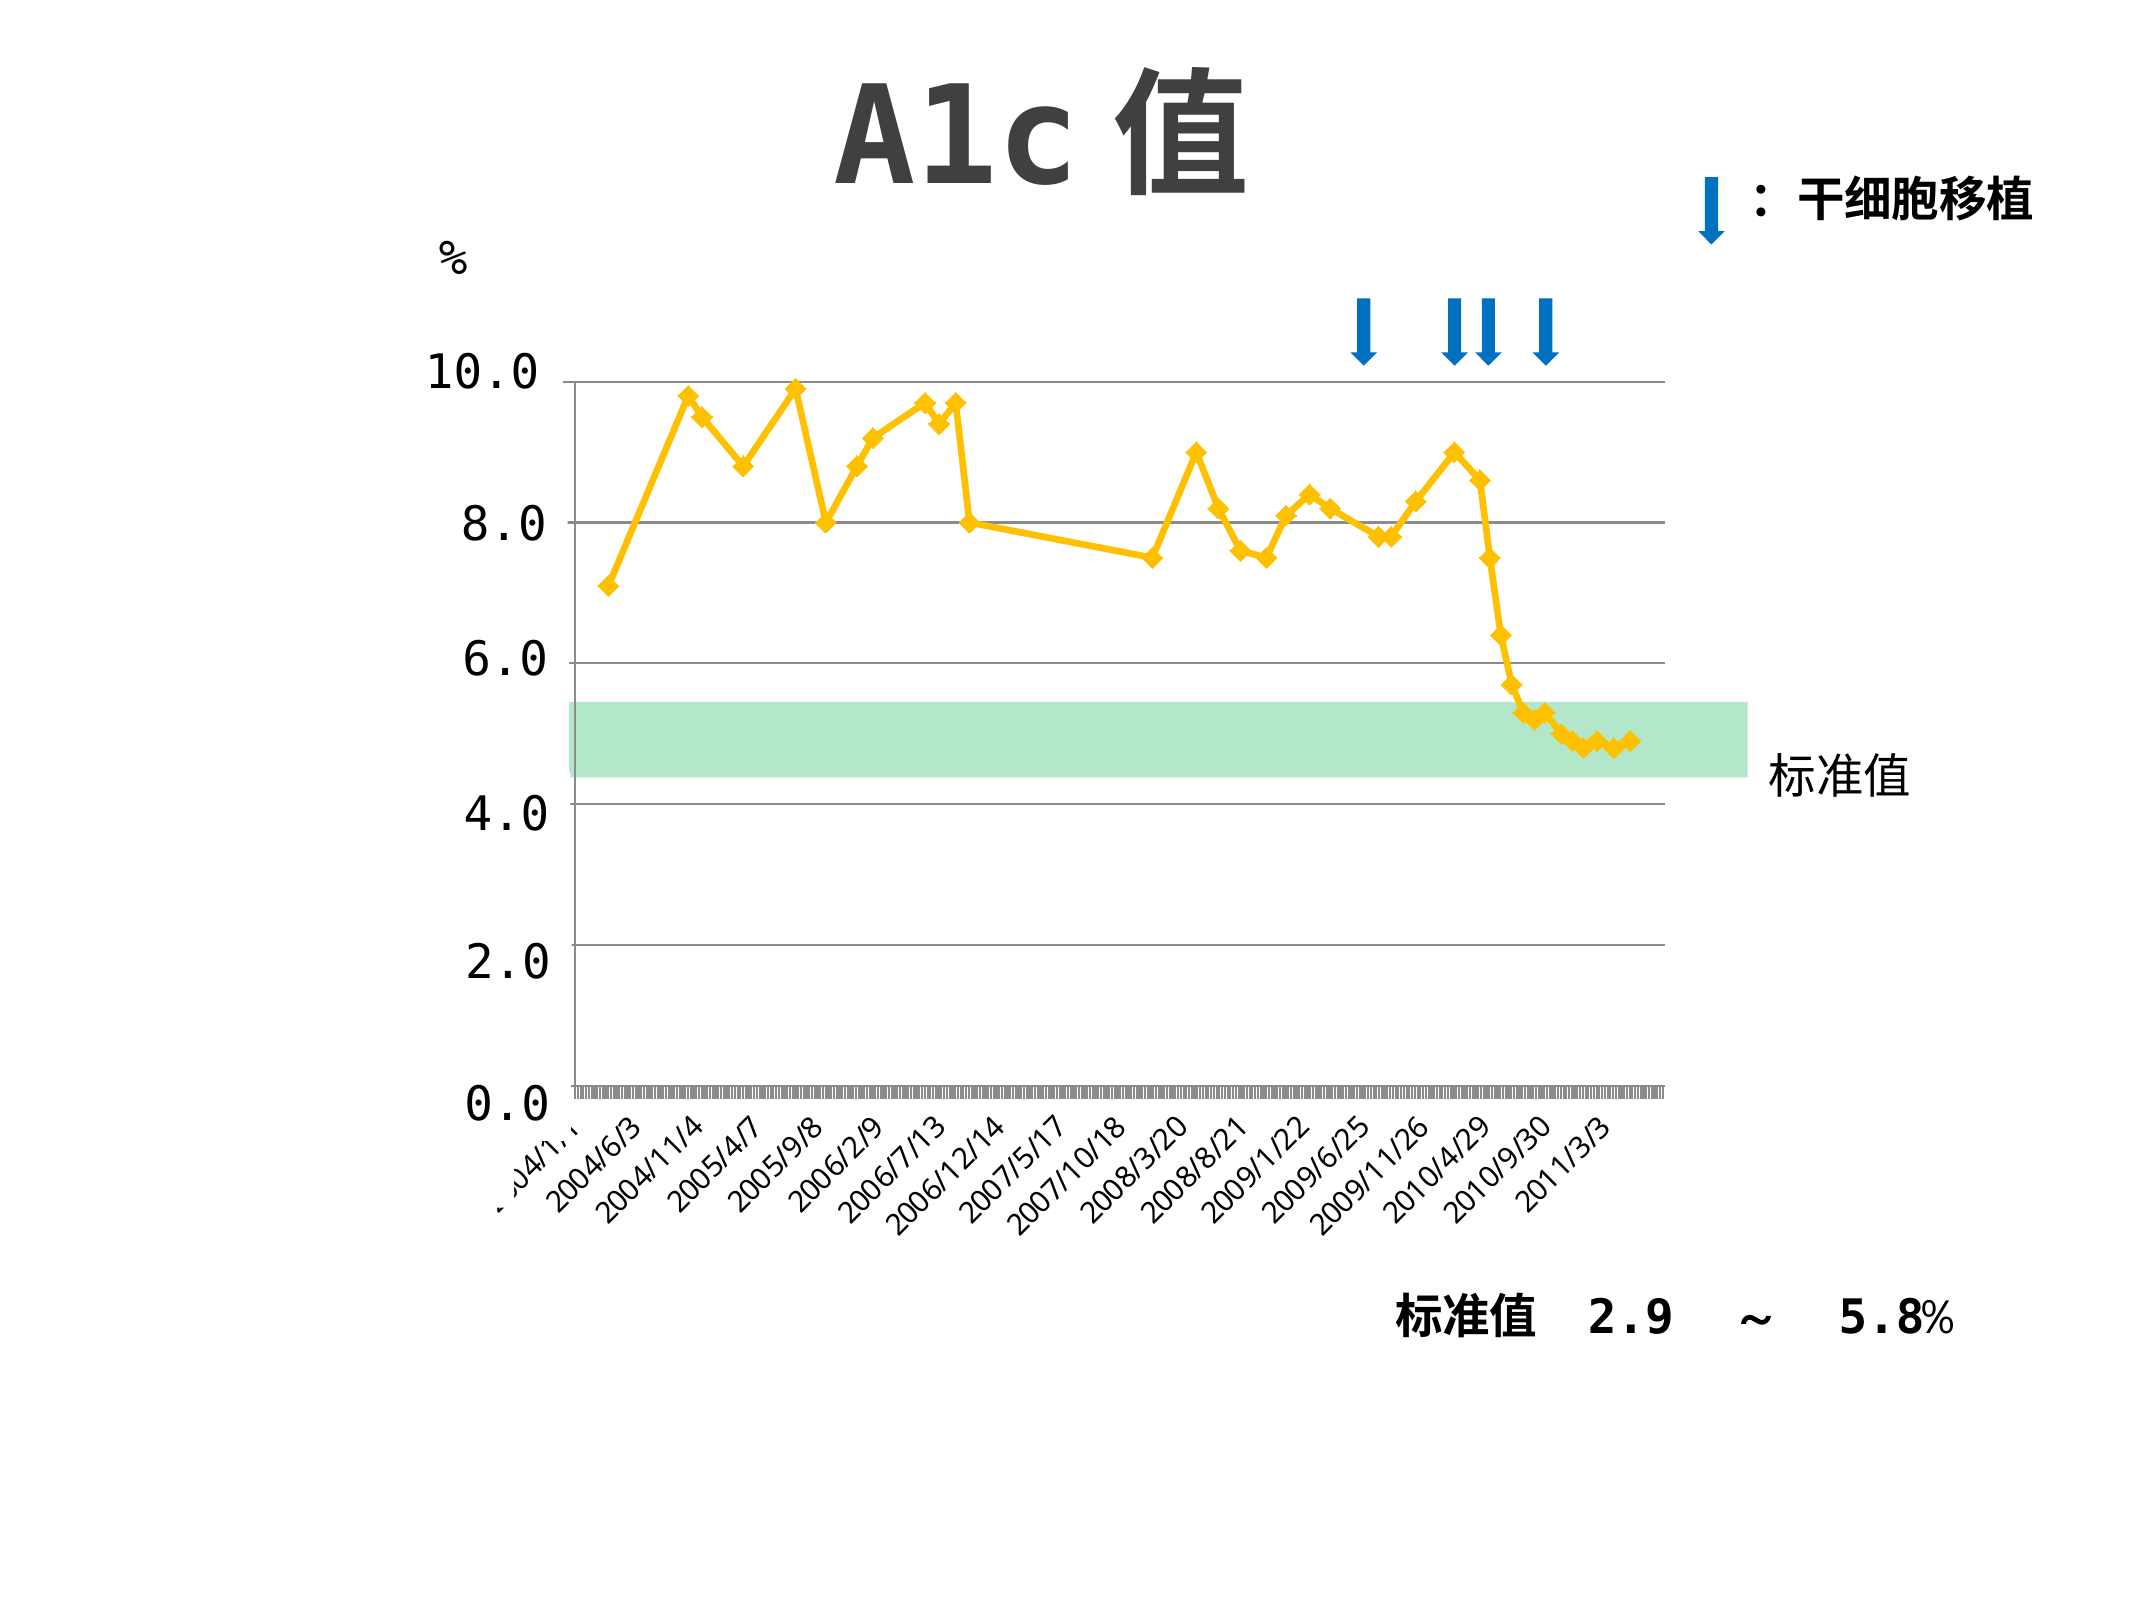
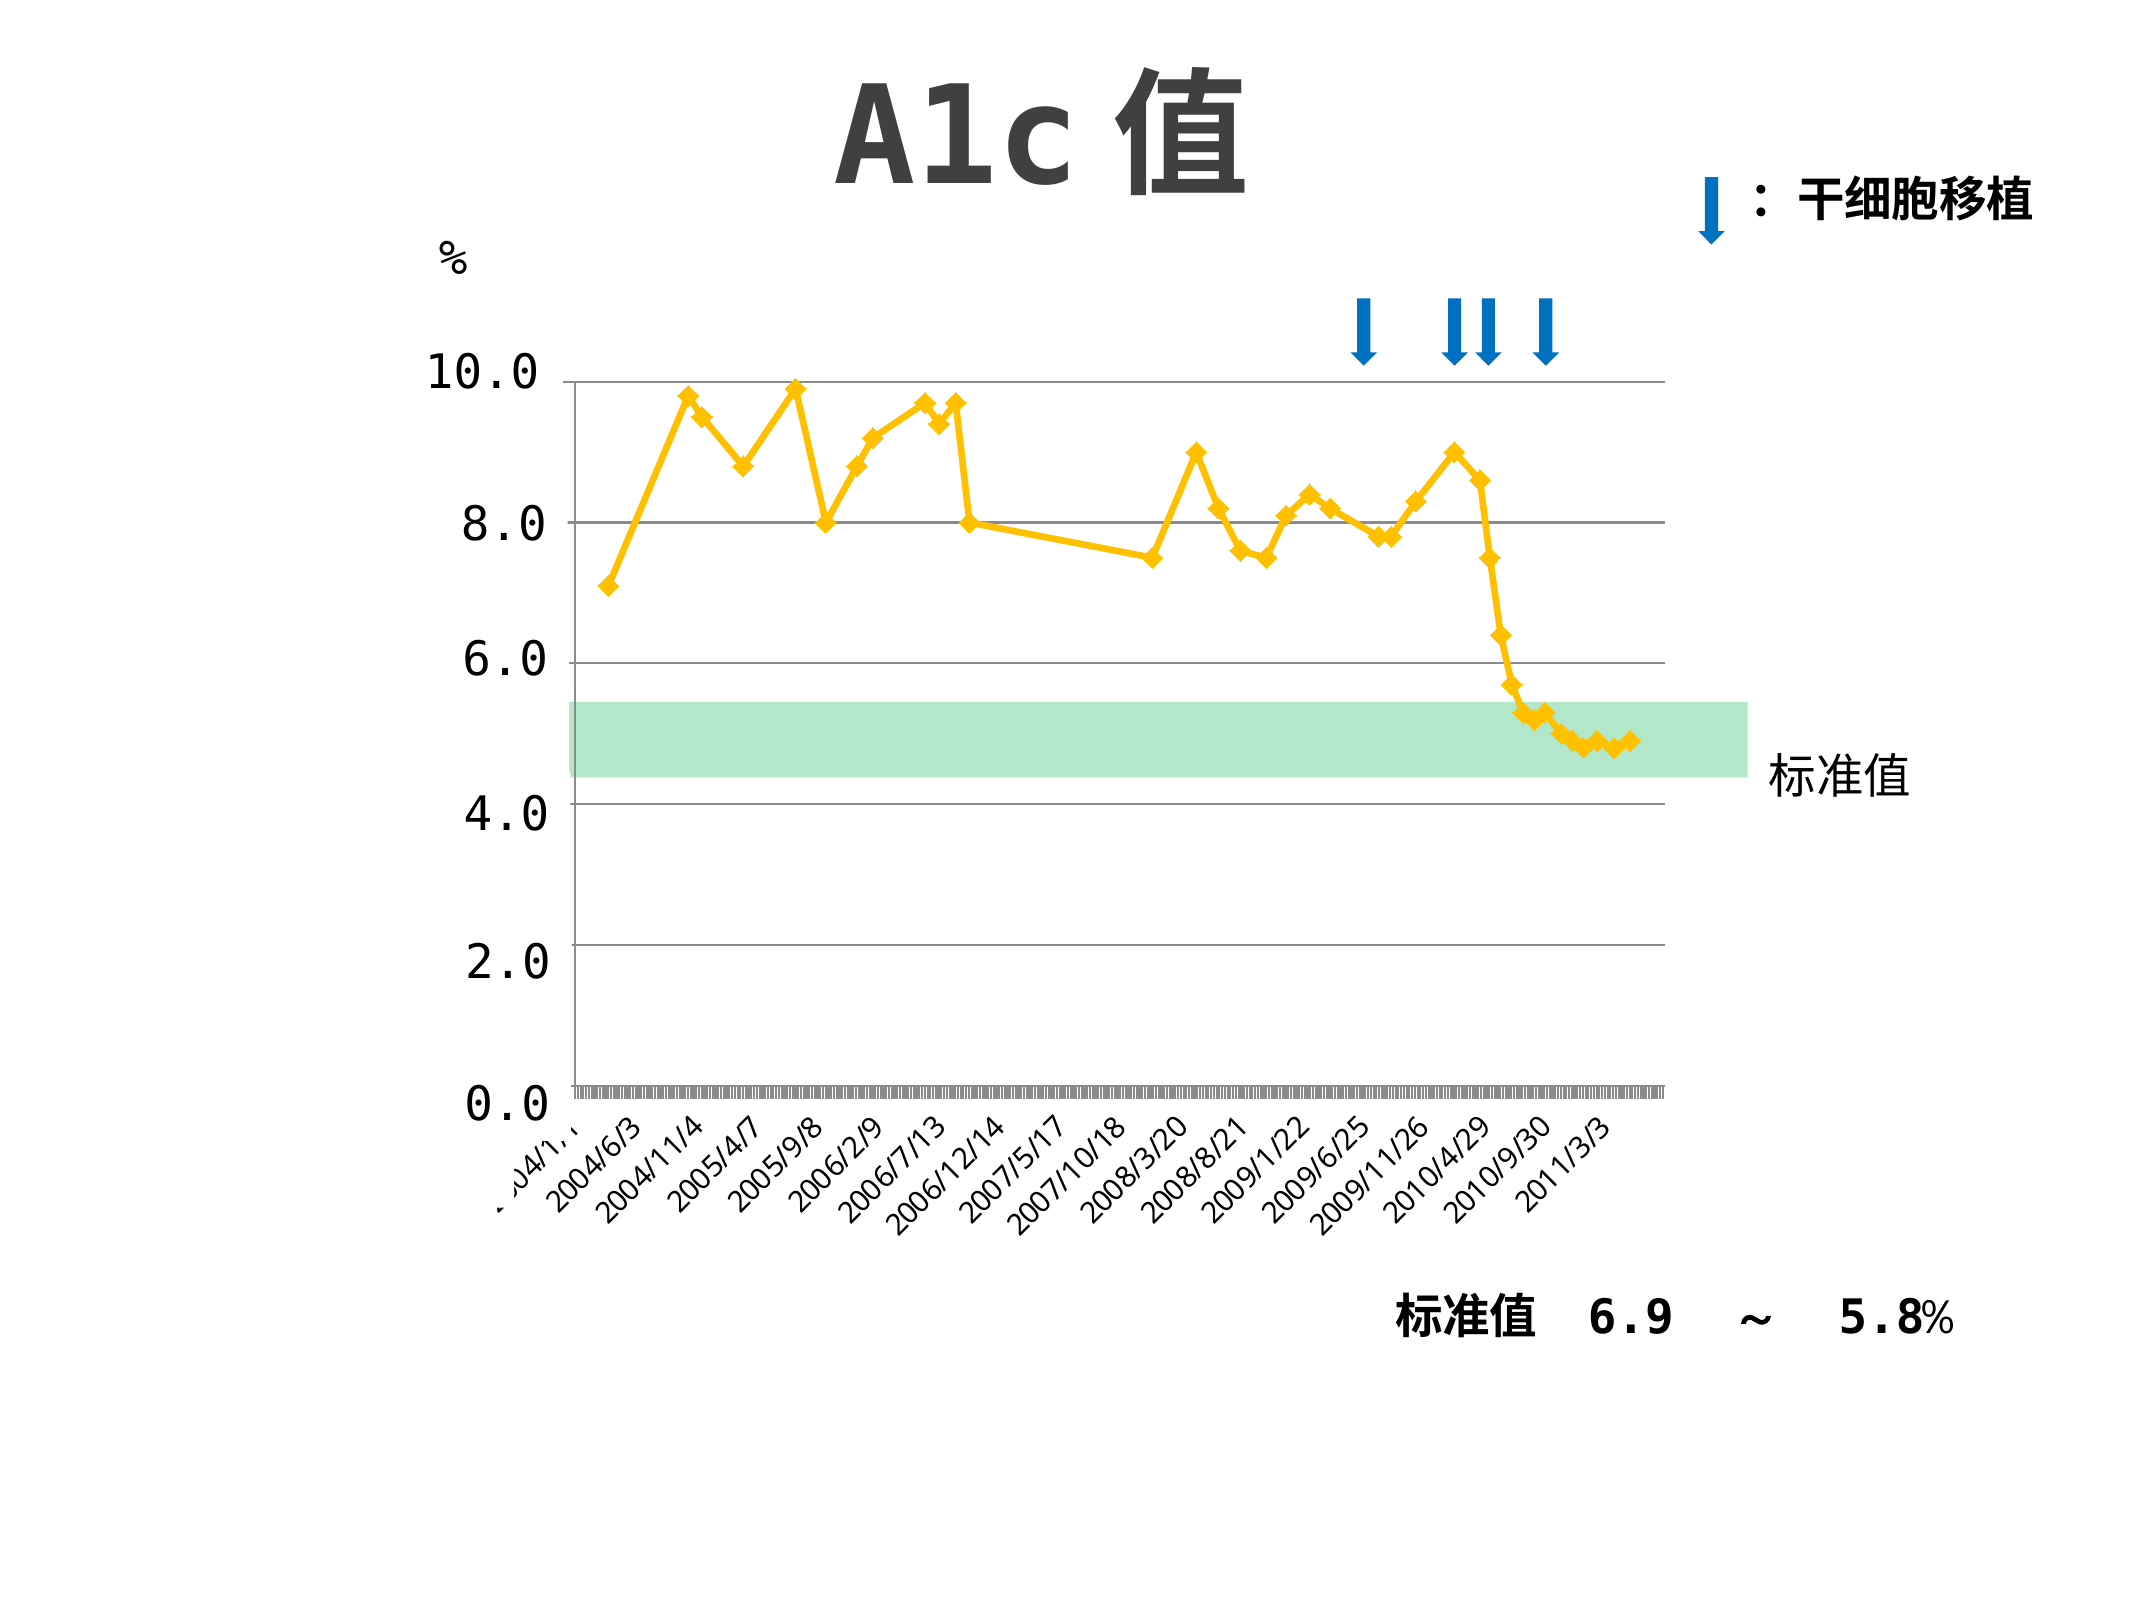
2.9: 2.9 -> 6.9 (1631, 1317)
